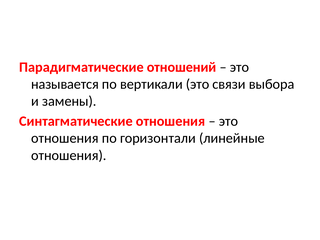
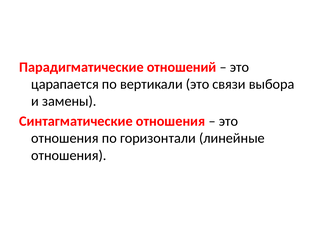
называется: называется -> царапается (65, 84)
